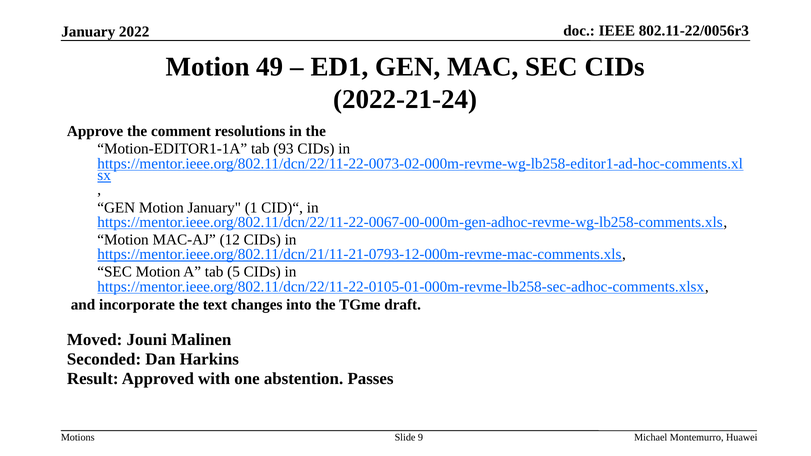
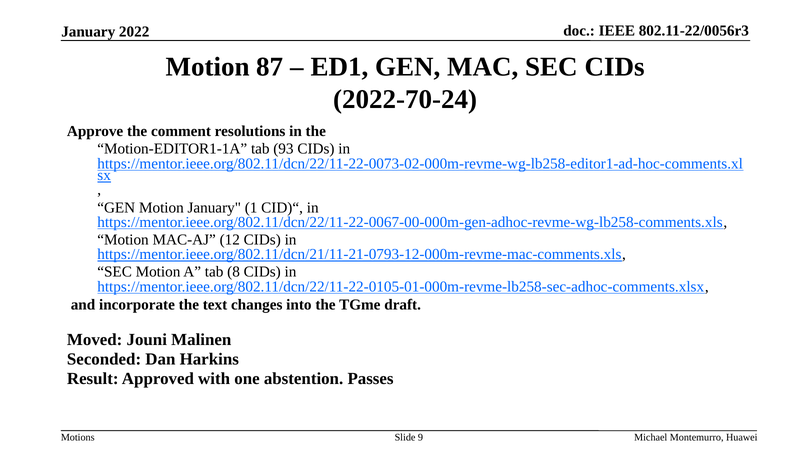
49: 49 -> 87 (270, 67)
2022-21-24: 2022-21-24 -> 2022-70-24 (405, 99)
5: 5 -> 8 (234, 272)
